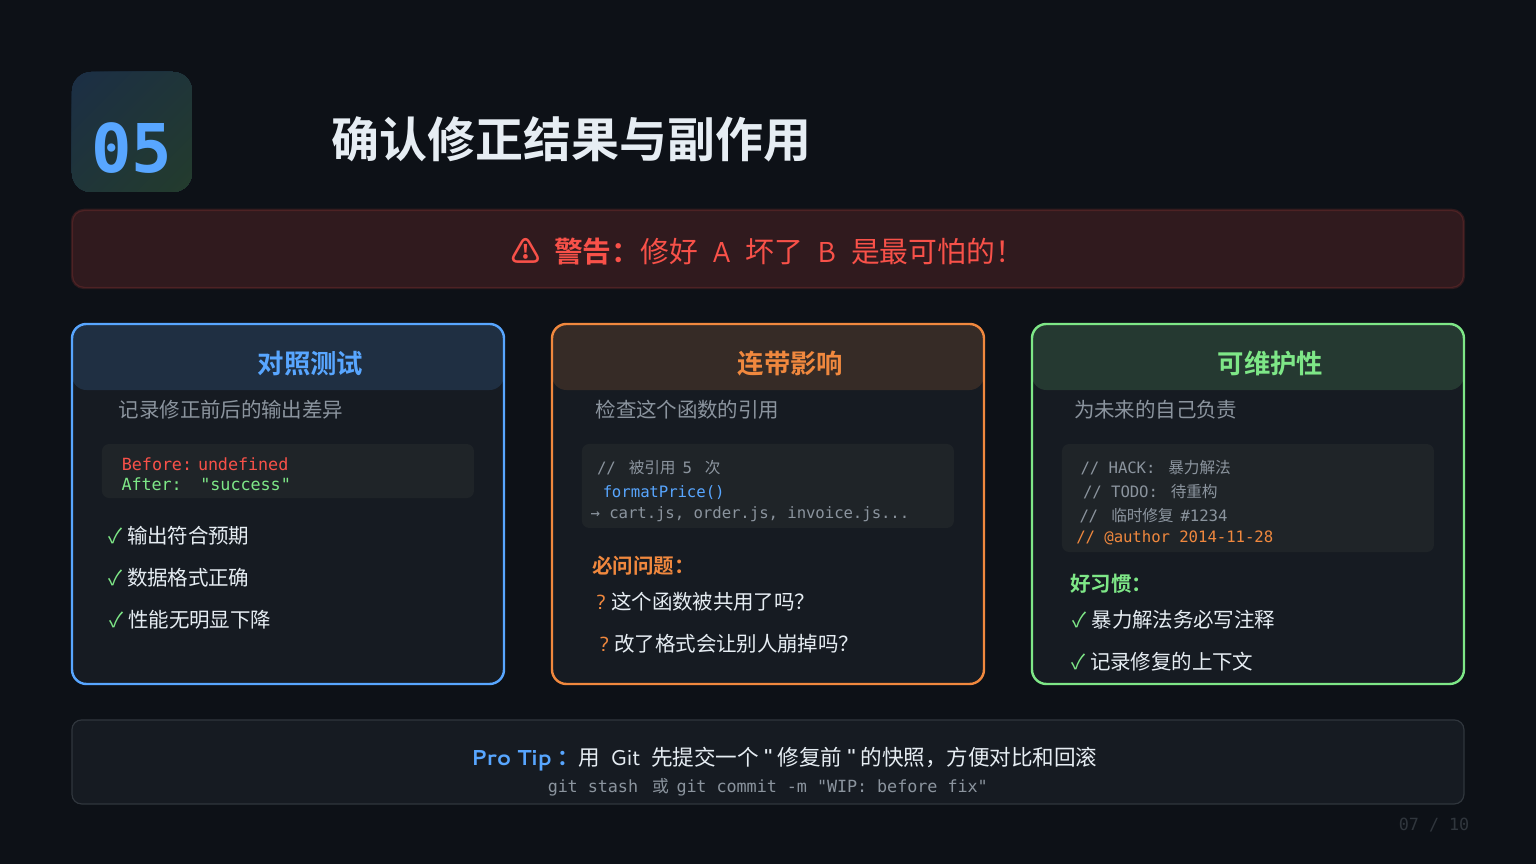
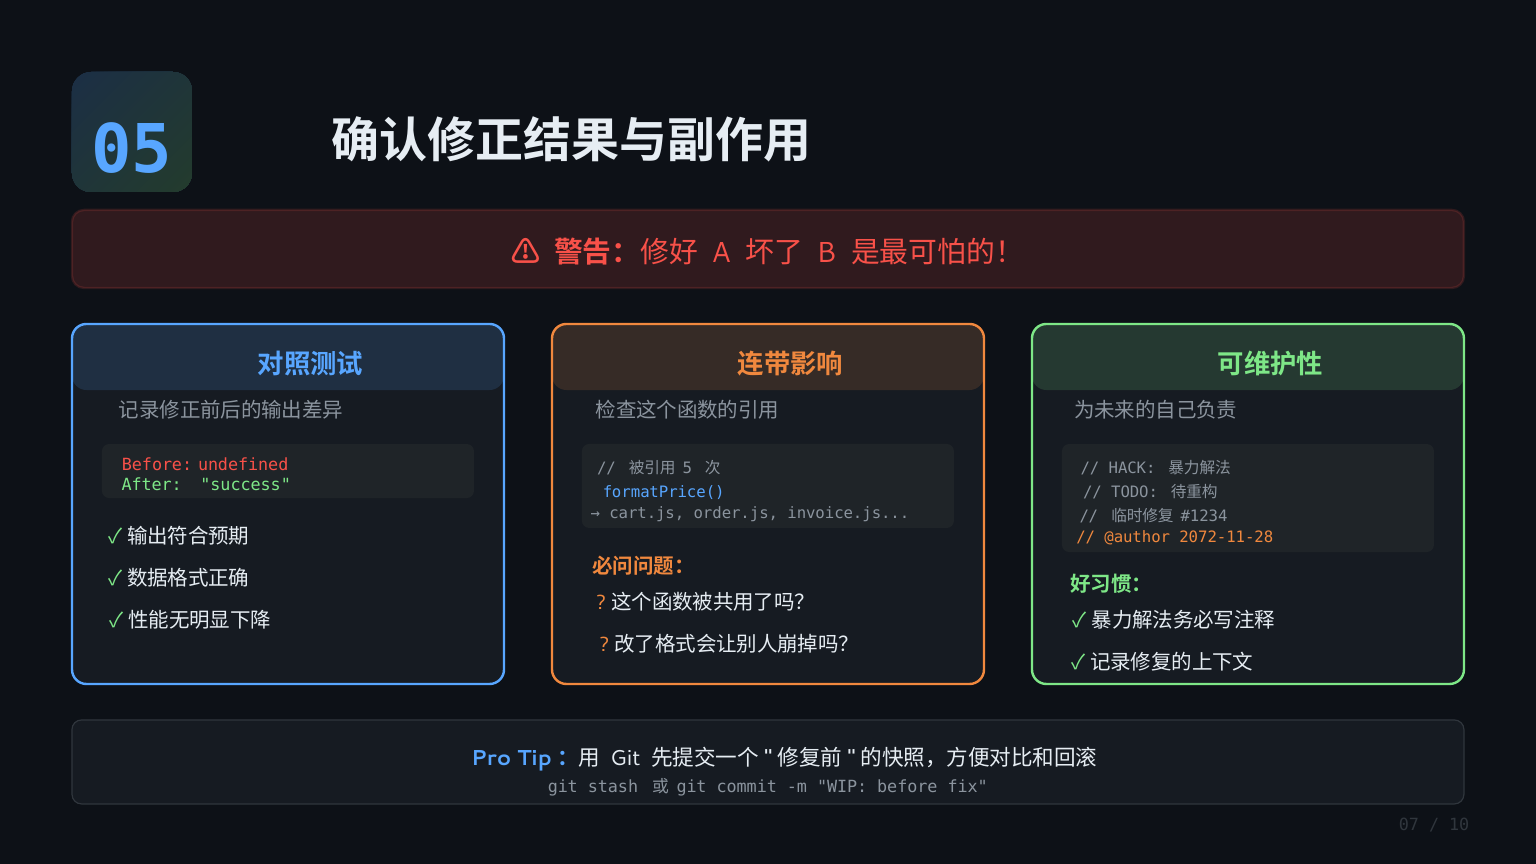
2014-11-28: 2014-11-28 -> 2072-11-28 (1226, 537)
